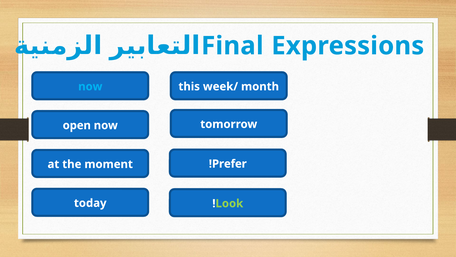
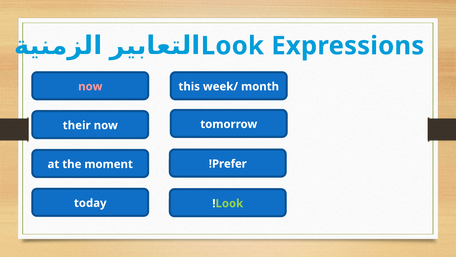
Final: Final -> Look (232, 46)
now colour: light blue -> pink (90, 86)
open: open -> their (77, 125)
